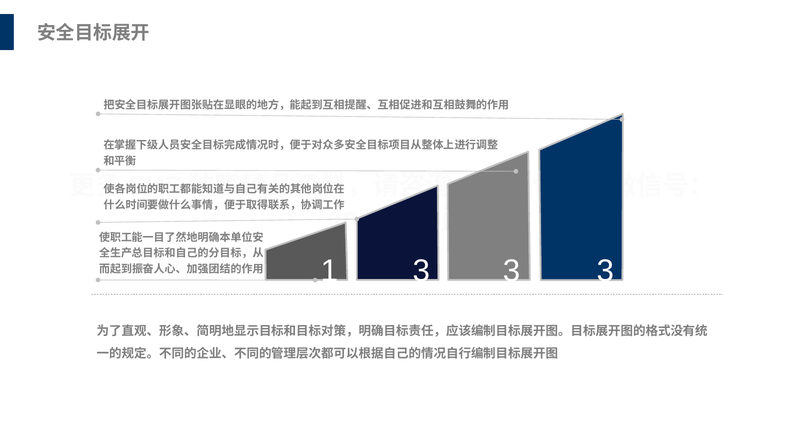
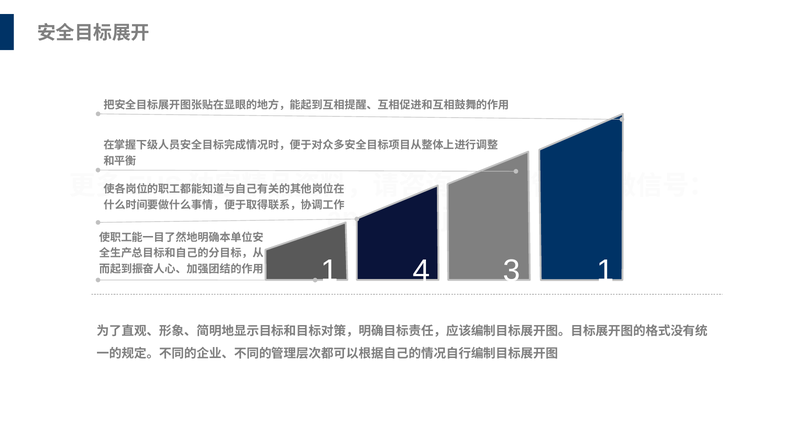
1 3: 3 -> 4 (421, 271)
3: 3 -> 1 (605, 271)
